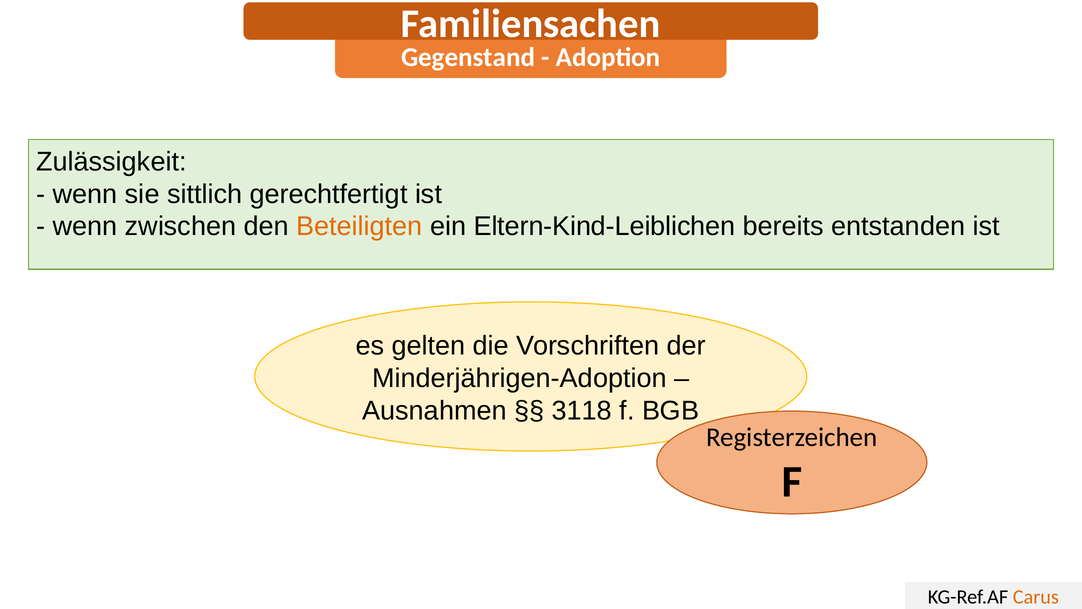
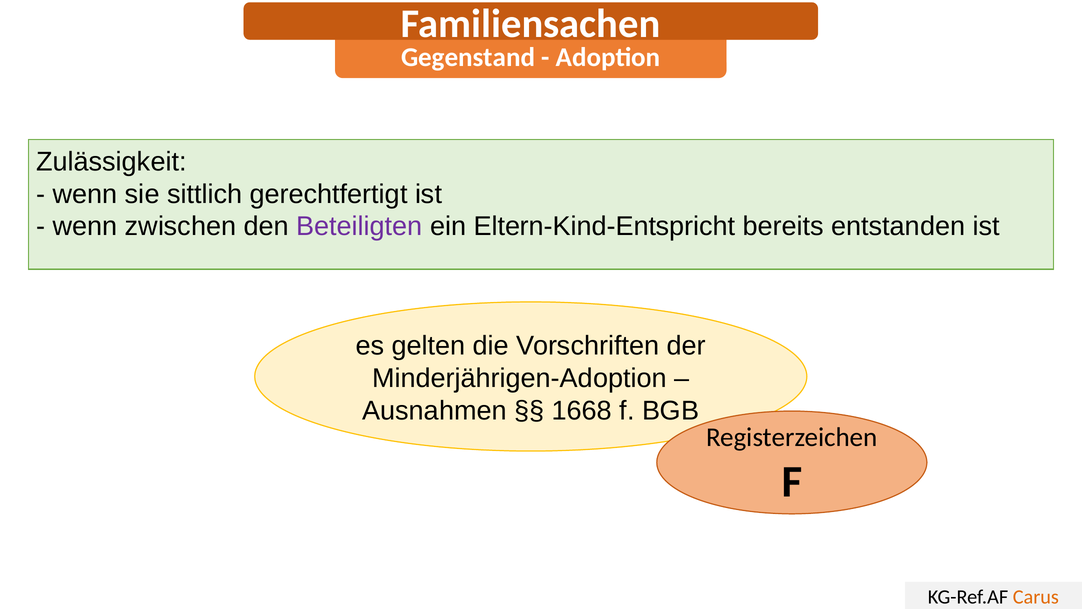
Beteiligten colour: orange -> purple (359, 226)
Eltern-Kind-Leiblichen: Eltern-Kind-Leiblichen -> Eltern-Kind-Entspricht (604, 226)
3118: 3118 -> 1668 (582, 411)
